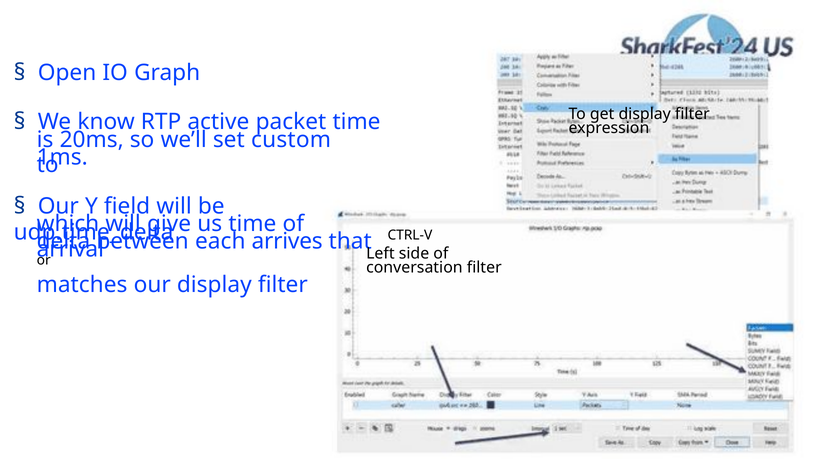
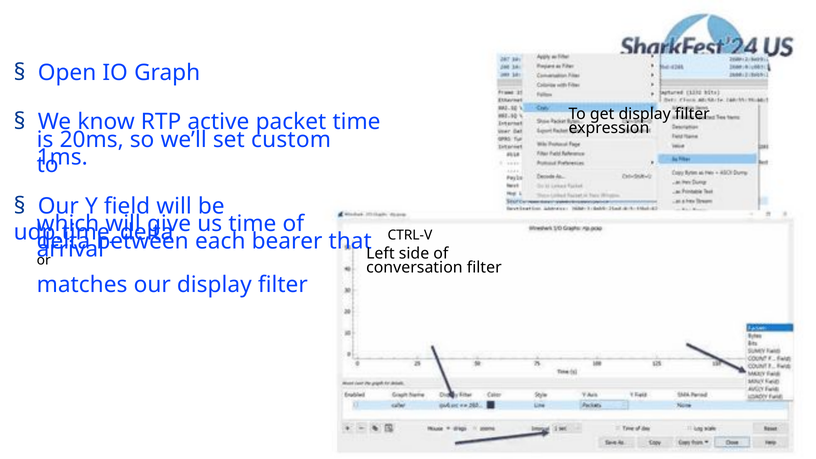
arrives: arrives -> bearer (287, 241)
